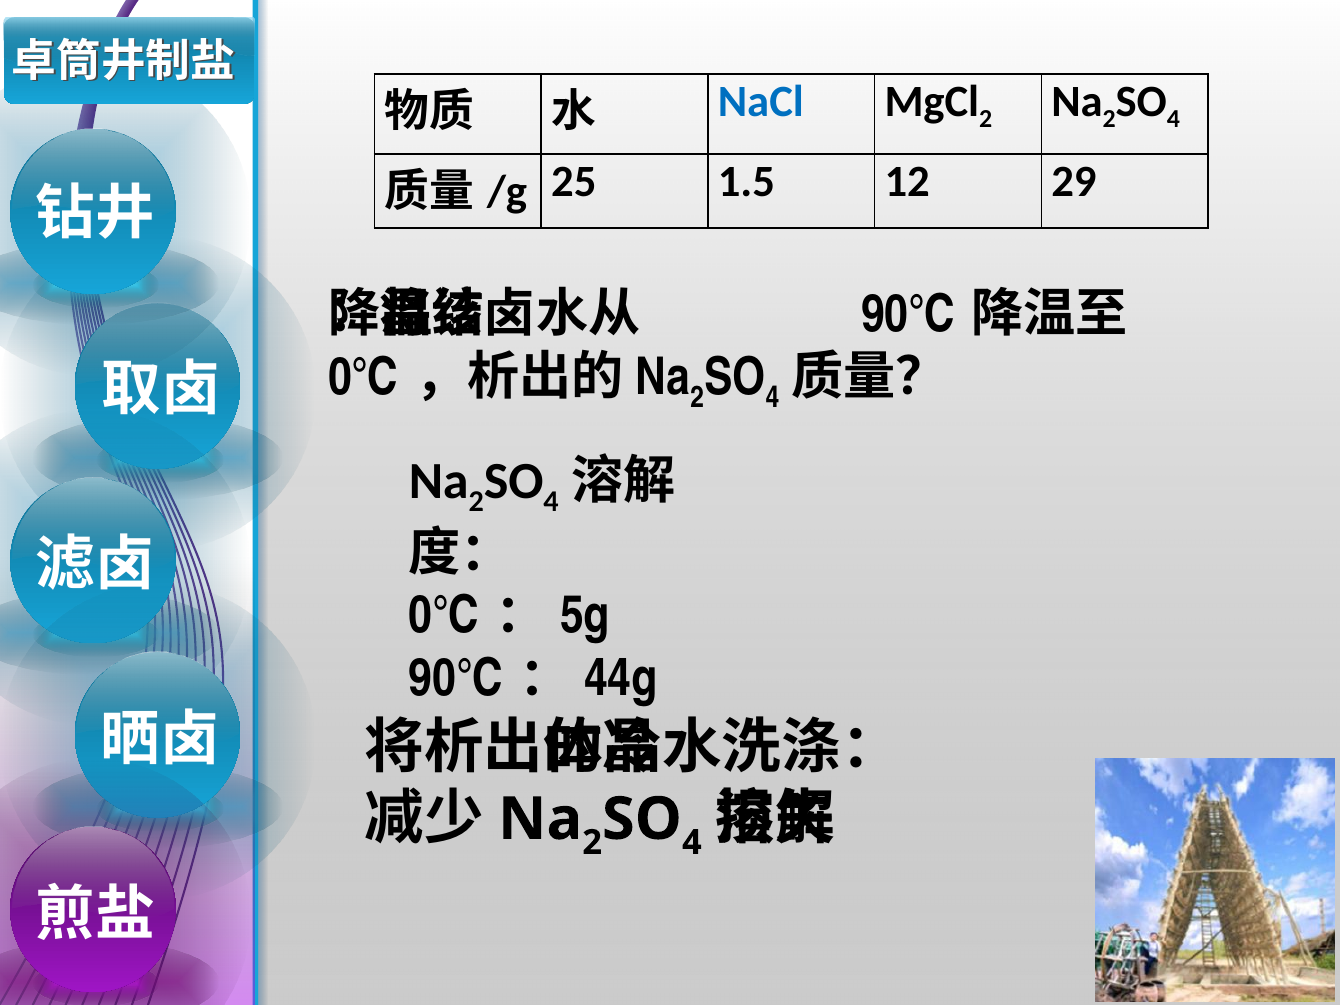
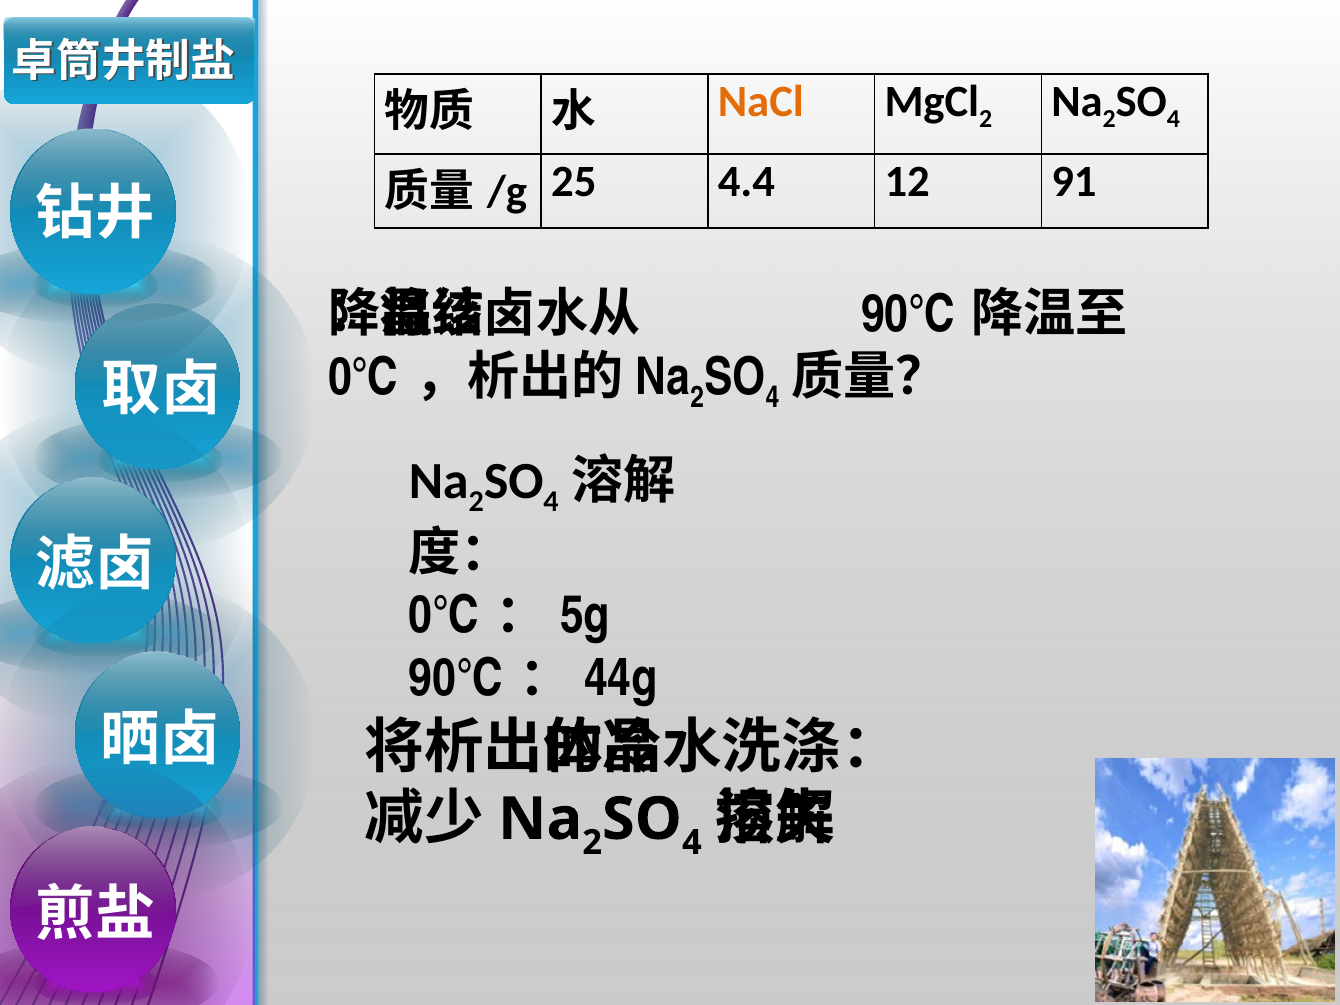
NaCl colour: blue -> orange (761, 102)
1.5: 1.5 -> 4.4 (746, 182)
29: 29 -> 91 (1074, 182)
